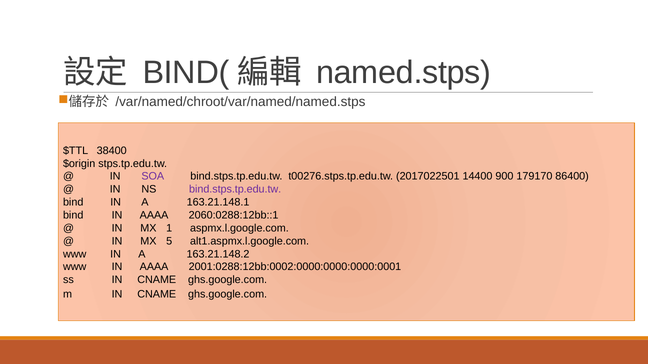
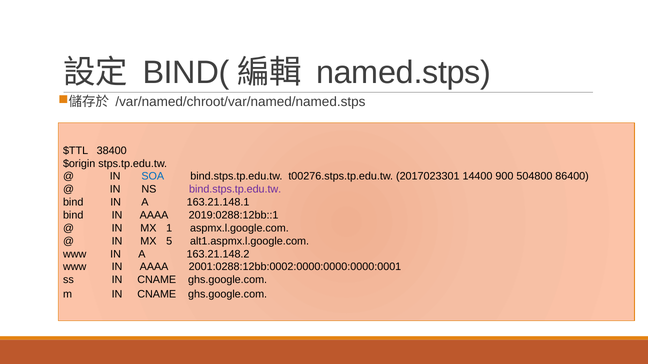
SOA colour: purple -> blue (153, 177)
2017022501: 2017022501 -> 2017023301 (428, 177)
179170: 179170 -> 504800 (534, 177)
2060:0288:12bb::1: 2060:0288:12bb::1 -> 2019:0288:12bb::1 (234, 215)
